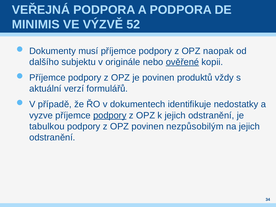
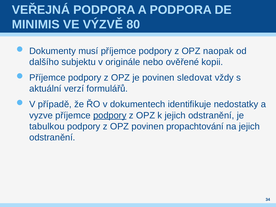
52: 52 -> 80 (133, 25)
ověřené underline: present -> none (182, 62)
produktů: produktů -> sledovat (195, 78)
nezpůsobilým: nezpůsobilým -> propachtování (195, 126)
